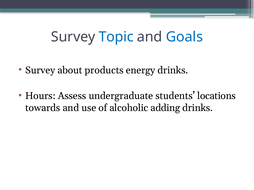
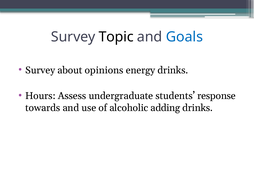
Topic colour: blue -> black (116, 37)
products: products -> opinions (104, 70)
locations: locations -> response (217, 96)
